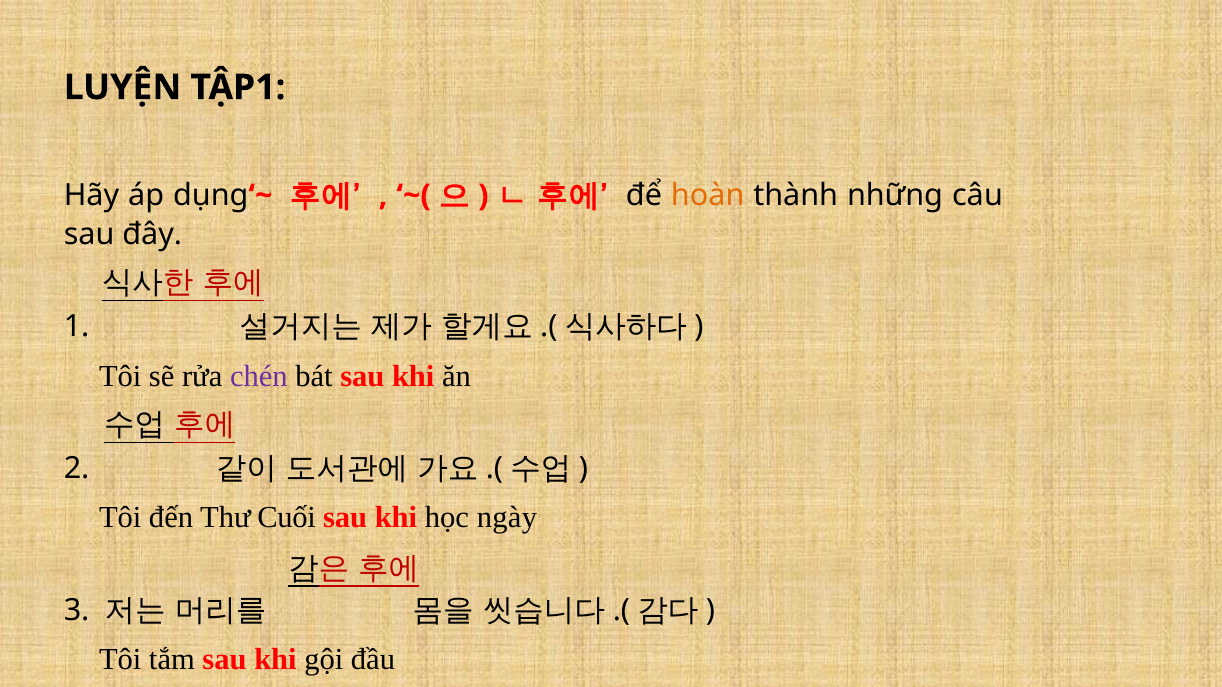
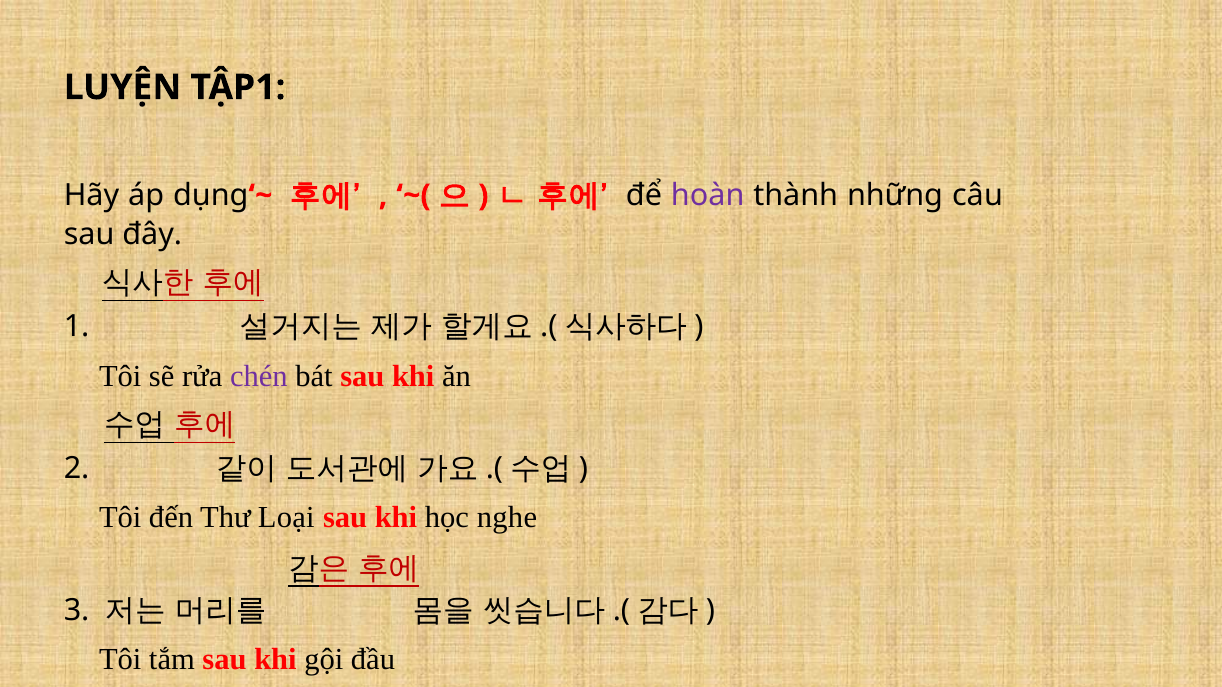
hoàn colour: orange -> purple (708, 196)
Cuối: Cuối -> Loại (286, 518)
ngày: ngày -> nghe (507, 518)
